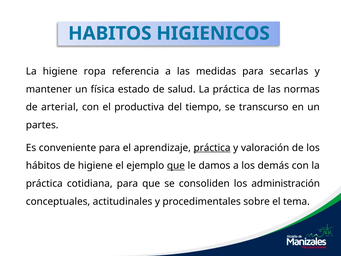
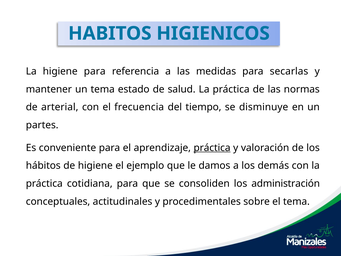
higiene ropa: ropa -> para (95, 71)
un física: física -> tema (103, 89)
productiva: productiva -> frecuencia (139, 107)
transcurso: transcurso -> disminuye (264, 107)
que underline: present -> none (176, 166)
